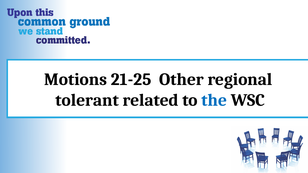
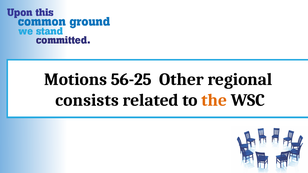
21-25: 21-25 -> 56-25 (131, 80)
tolerant: tolerant -> consists (87, 100)
the colour: blue -> orange (214, 100)
